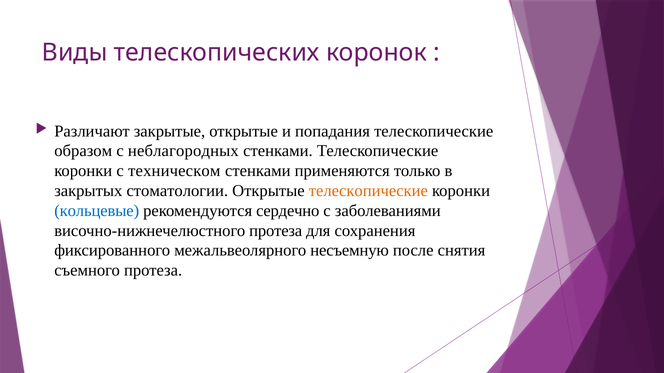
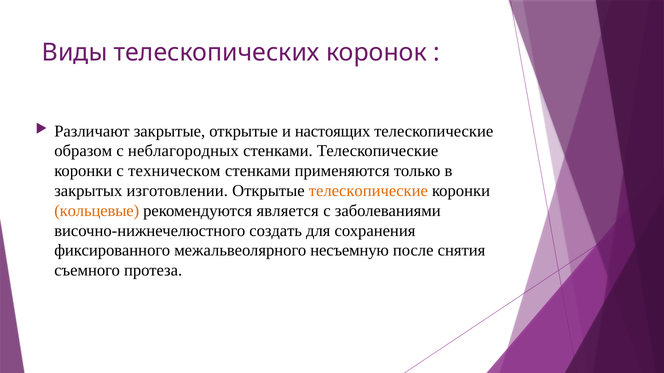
попадания: попадания -> настоящих (333, 131)
стоматологии: стоматологии -> изготовлении (177, 191)
кольцевые colour: blue -> orange (97, 211)
сердечно: сердечно -> является (288, 211)
височно-нижнечелюстного протеза: протеза -> создать (276, 231)
